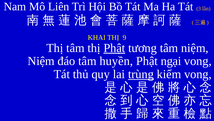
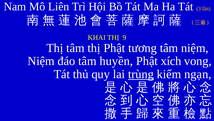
Phật underline: present -> none (114, 48)
ngại: ngại -> xích (171, 61)
kiểm vong: vong -> ngạn (198, 74)
